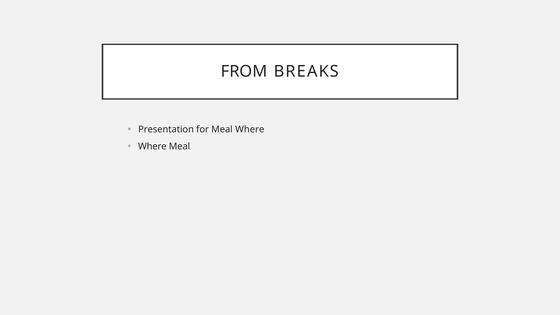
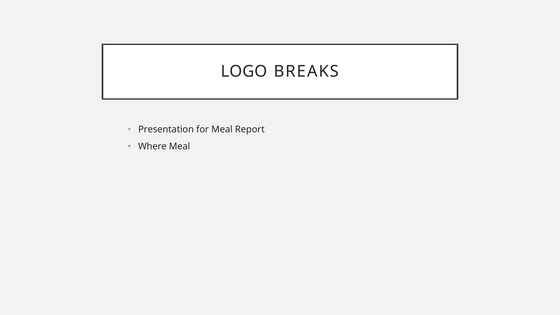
FROM: FROM -> LOGO (244, 72)
Meal Where: Where -> Report (250, 130)
